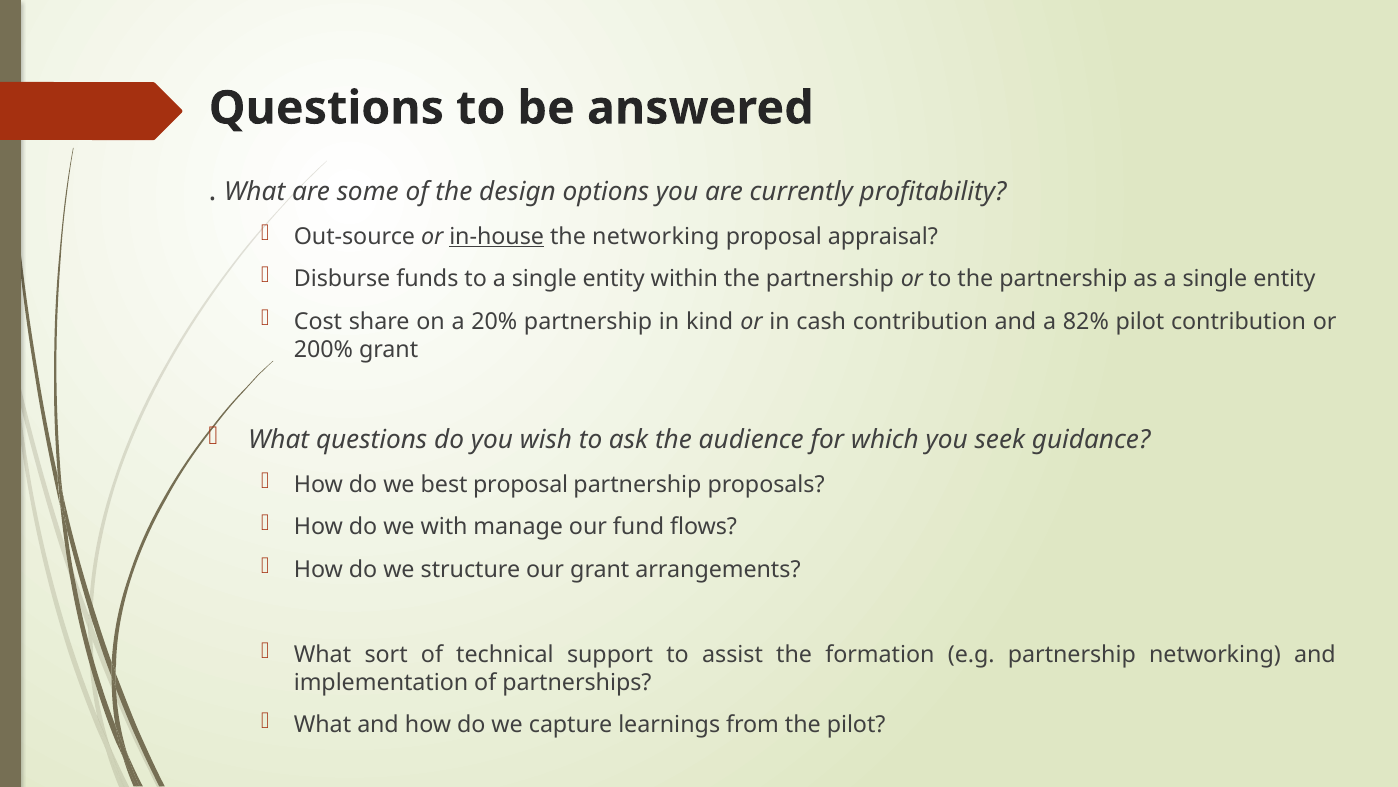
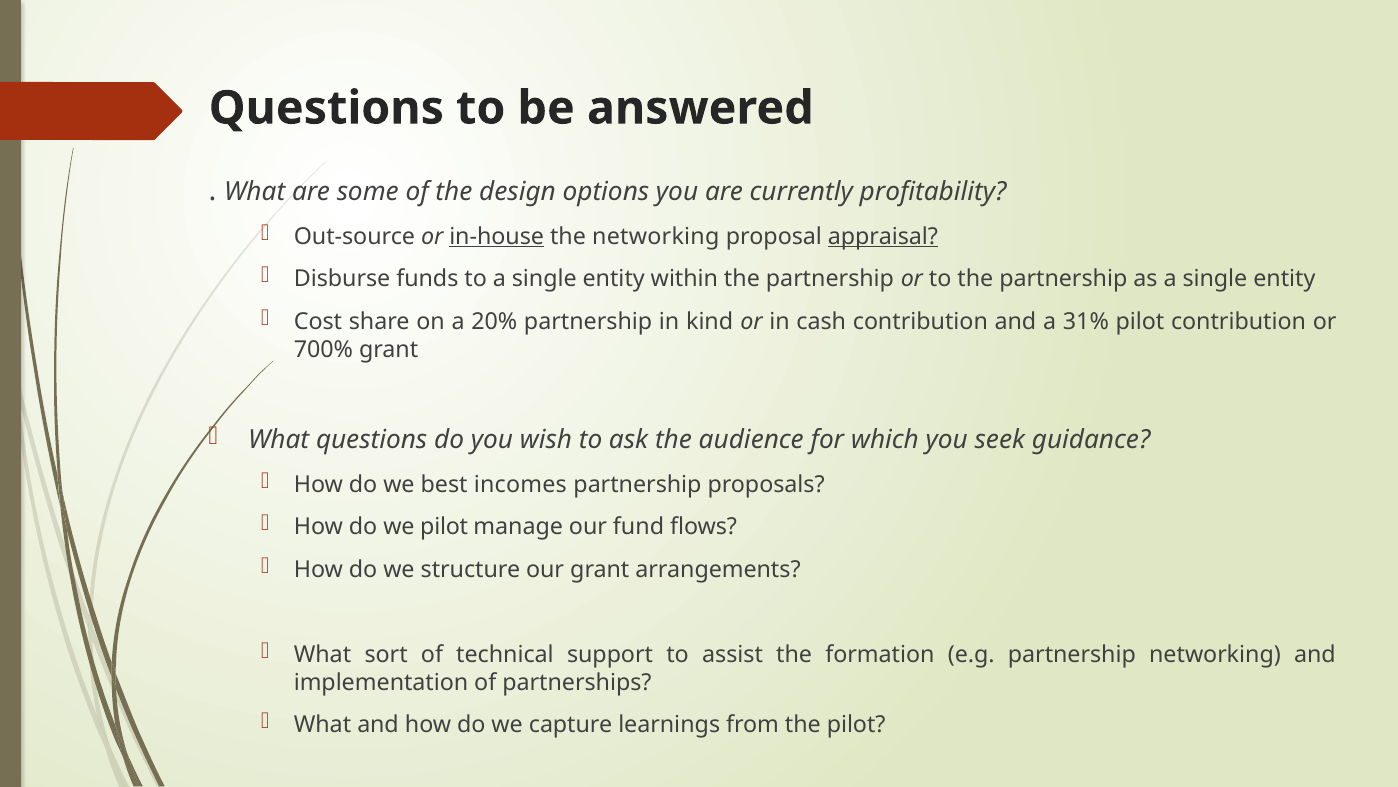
appraisal underline: none -> present (883, 236)
82%: 82% -> 31% (1086, 321)
200%: 200% -> 700% (323, 349)
best proposal: proposal -> incomes (520, 484)
we with: with -> pilot (444, 526)
